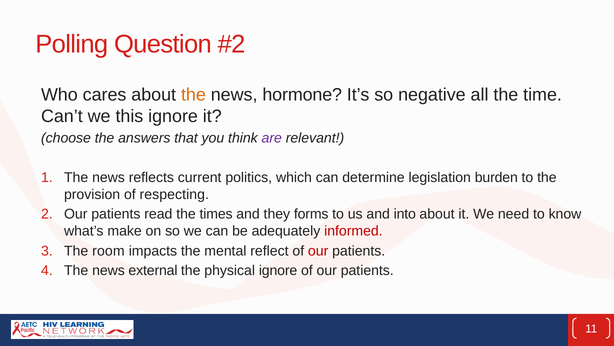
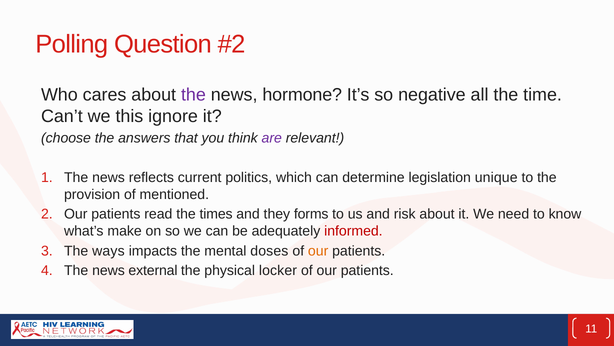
the colour: orange -> purple (193, 95)
burden: burden -> unique (496, 177)
respecting: respecting -> mentioned (174, 194)
into: into -> risk (405, 214)
room: room -> ways (108, 250)
reflect: reflect -> doses (269, 250)
our colour: red -> orange (318, 250)
physical ignore: ignore -> locker (278, 270)
